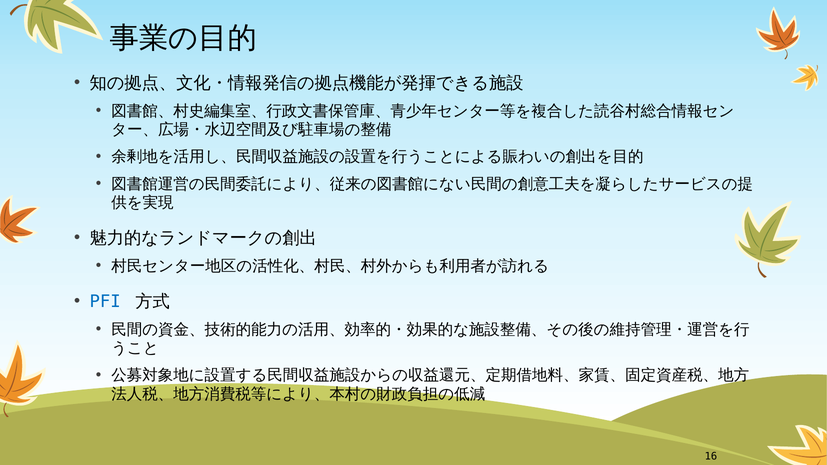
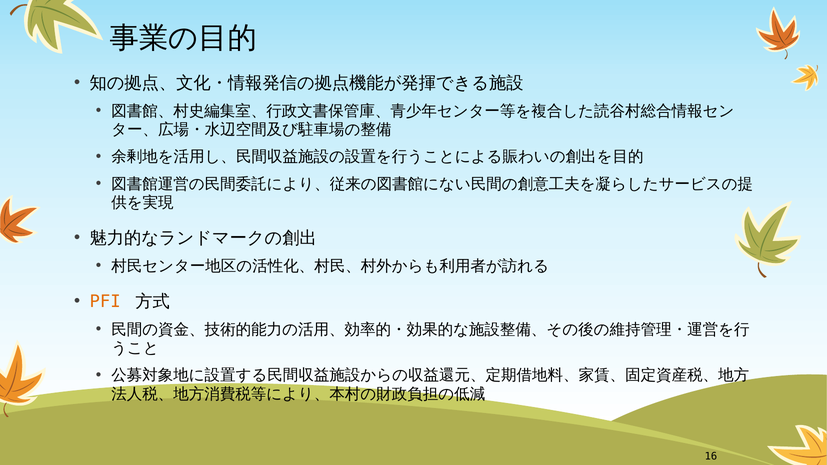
PFI colour: blue -> orange (105, 302)
